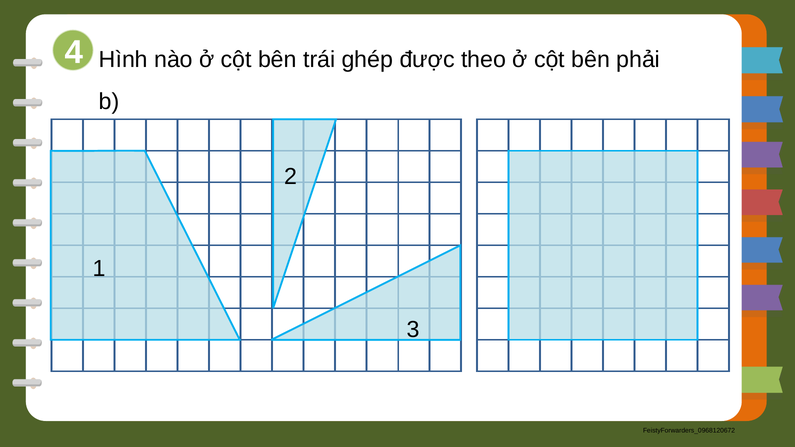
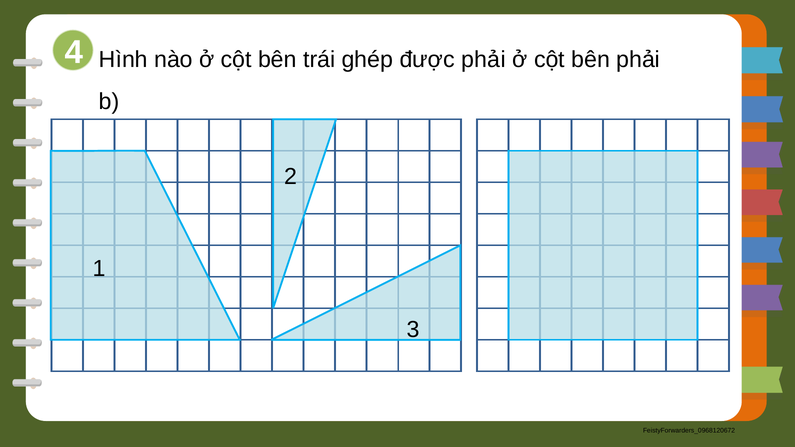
được theo: theo -> phải (483, 60)
